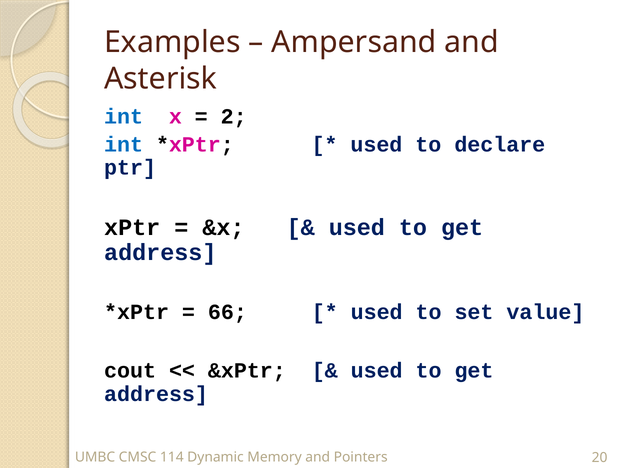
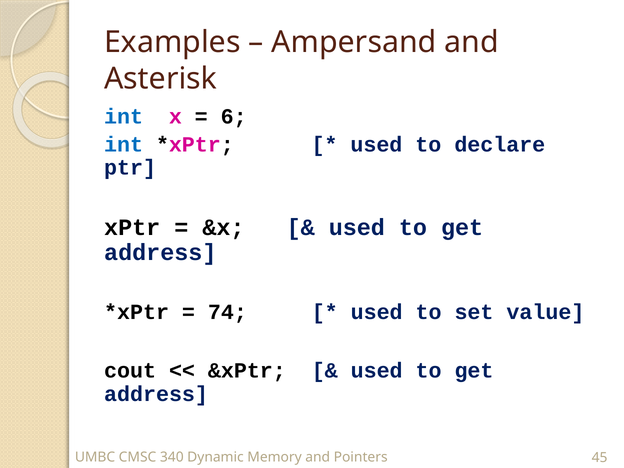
2: 2 -> 6 (234, 116)
66: 66 -> 74 (227, 312)
114: 114 -> 340 (172, 457)
20: 20 -> 45 (600, 458)
